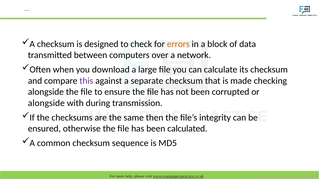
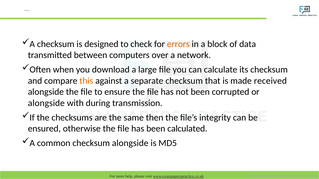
this colour: purple -> orange (86, 81)
checking: checking -> received (270, 81)
checksum sequence: sequence -> alongside (130, 143)
